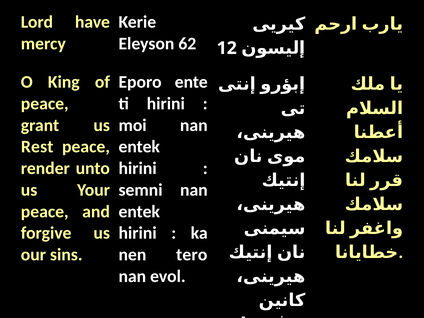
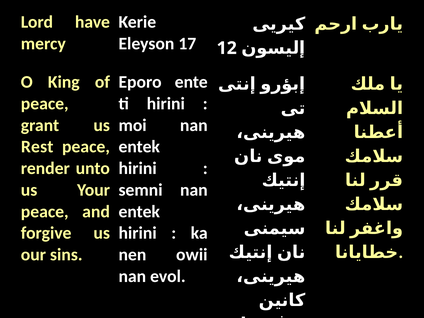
62: 62 -> 17 (187, 44)
tero: tero -> owii (192, 255)
